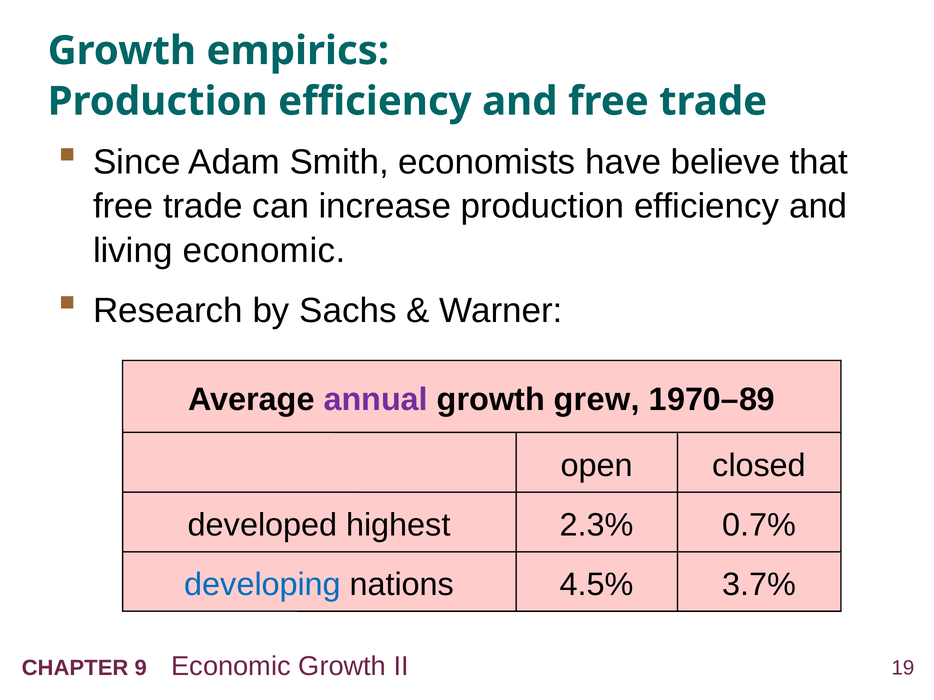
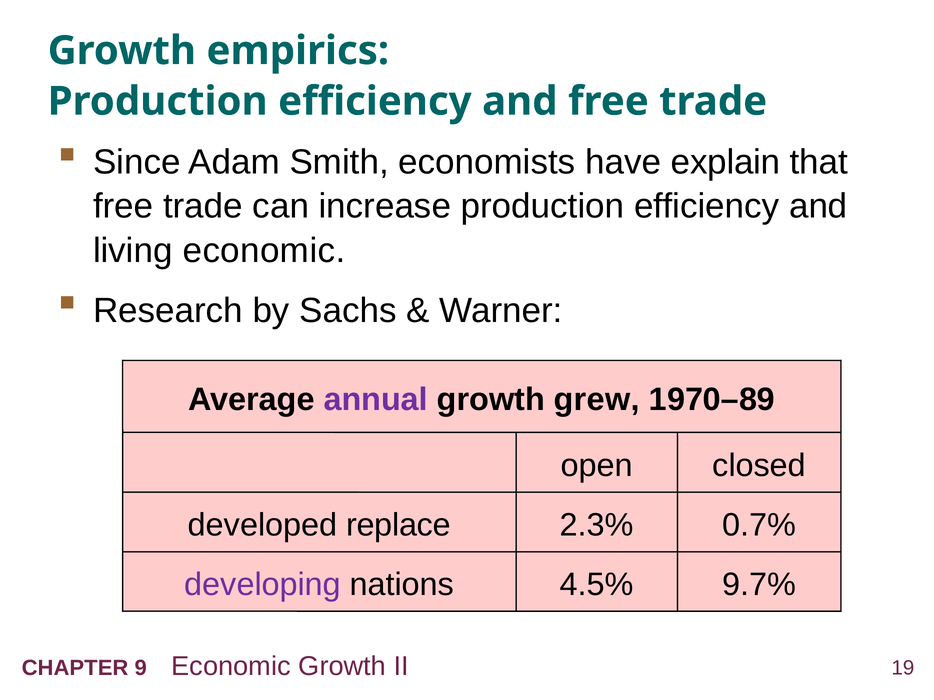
believe: believe -> explain (726, 162)
highest: highest -> replace (398, 526)
developing colour: blue -> purple (263, 585)
3.7%: 3.7% -> 9.7% (759, 585)
